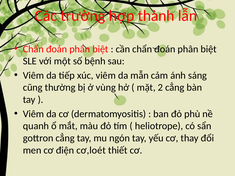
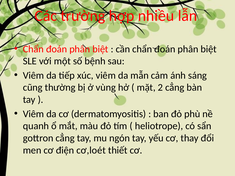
thành: thành -> nhiều (156, 16)
